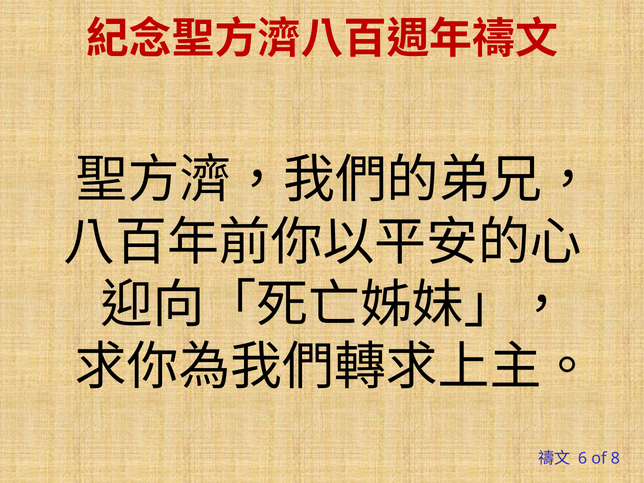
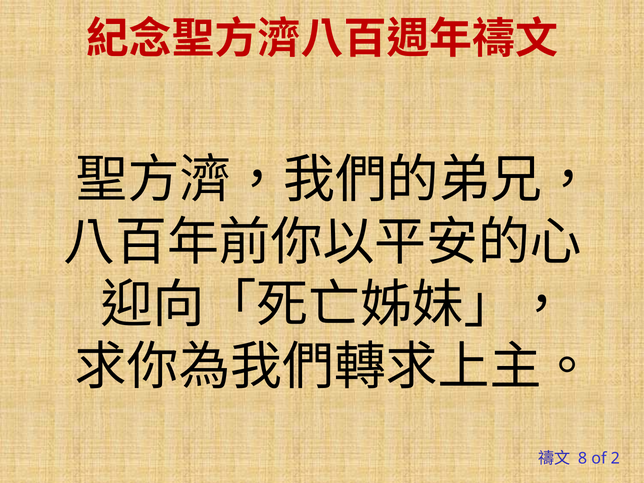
6: 6 -> 8 (583, 458)
8: 8 -> 2 (615, 458)
